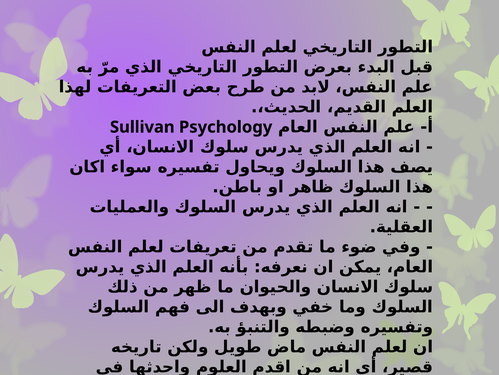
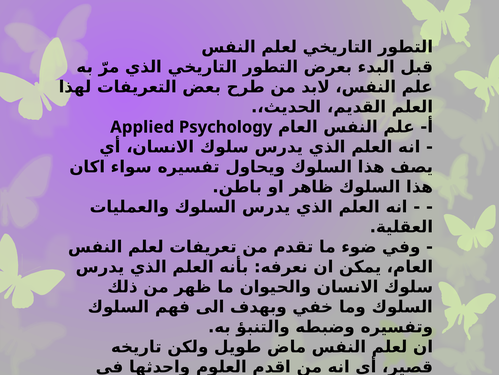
Sullivan: Sullivan -> Applied (142, 127)
